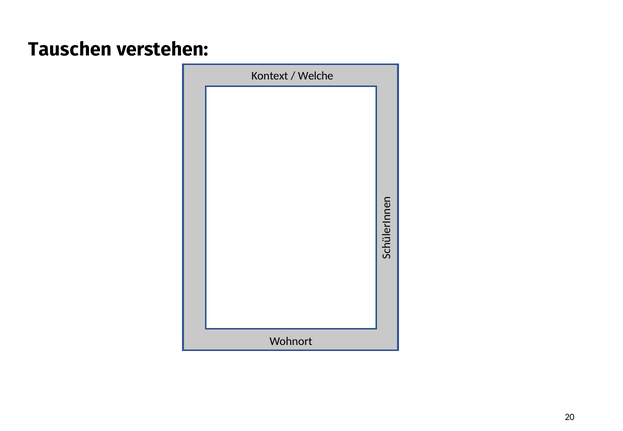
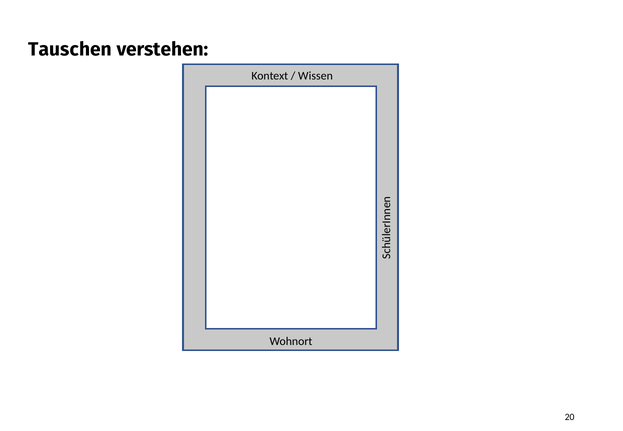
Welche: Welche -> Wissen (315, 76)
